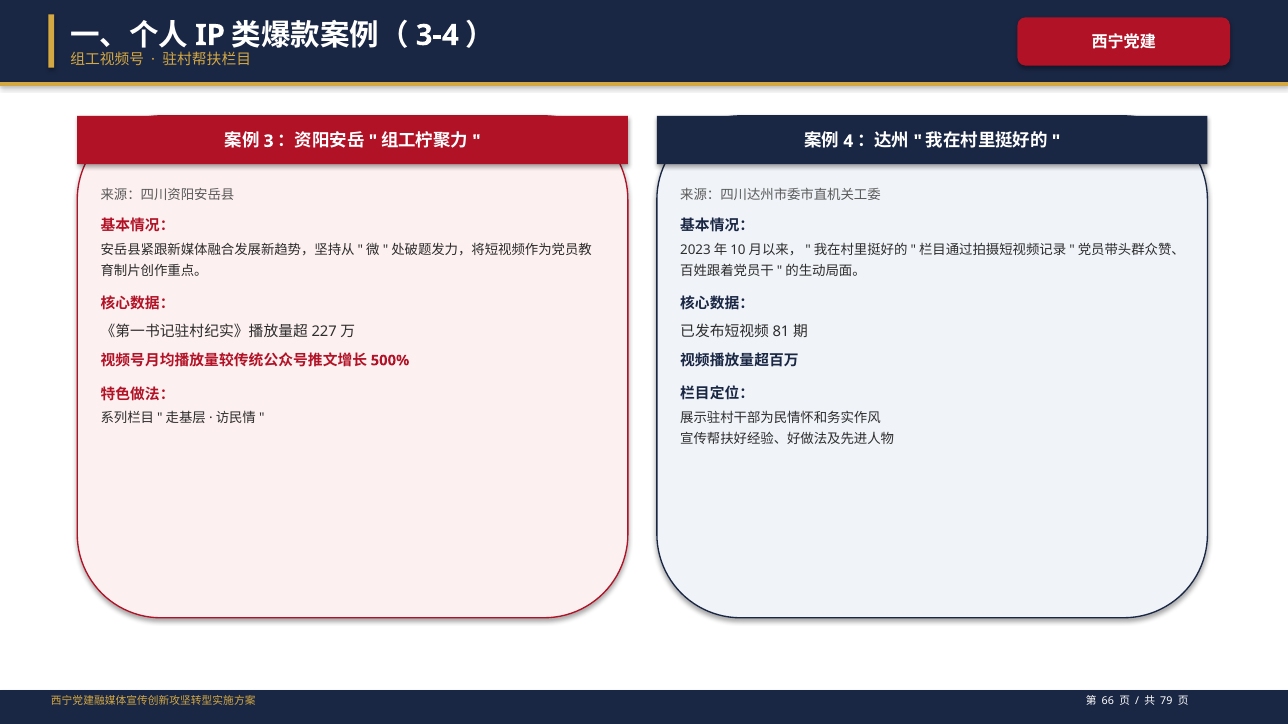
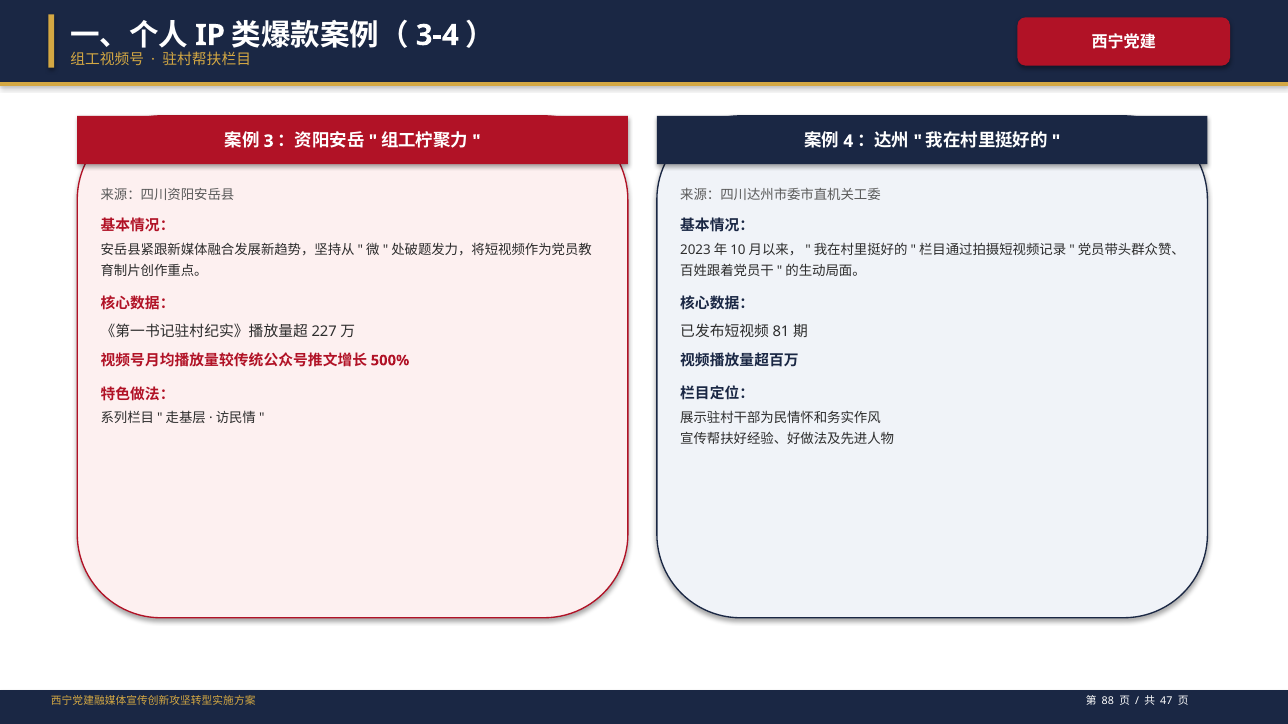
66: 66 -> 88 (1108, 701)
79: 79 -> 47 (1166, 701)
